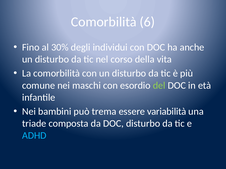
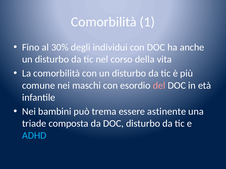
6: 6 -> 1 (147, 22)
del colour: light green -> pink (159, 86)
variabilità: variabilità -> astinente (167, 112)
